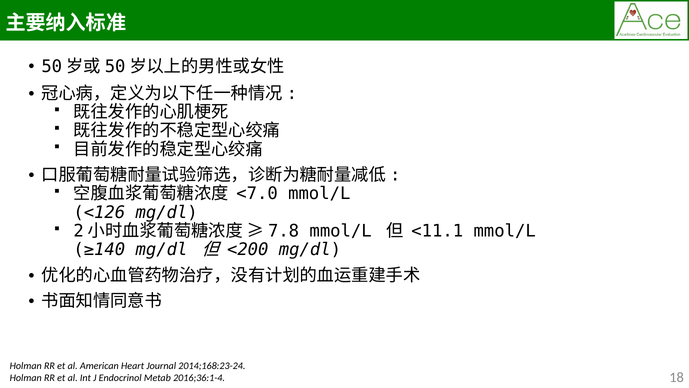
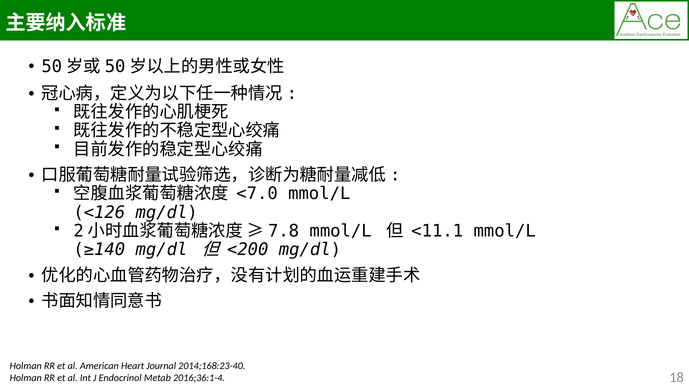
2014;168:23-24: 2014;168:23-24 -> 2014;168:23-40 (212, 366)
